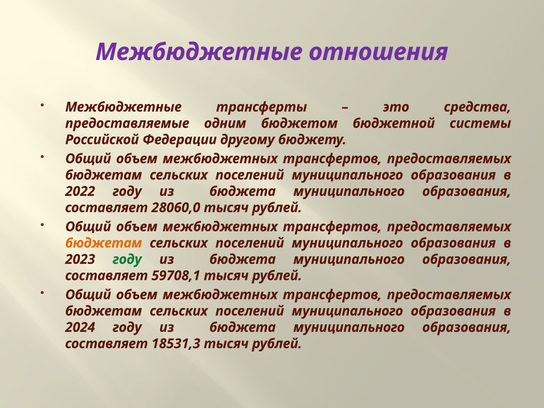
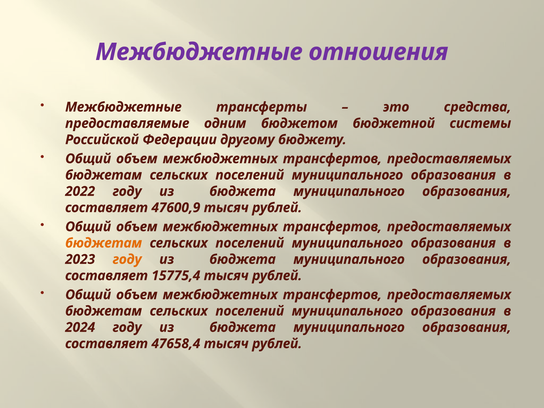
28060,0: 28060,0 -> 47600,9 (176, 208)
году colour: green -> orange (127, 259)
59708,1: 59708,1 -> 15775,4 (176, 276)
18531,3: 18531,3 -> 47658,4 (176, 344)
